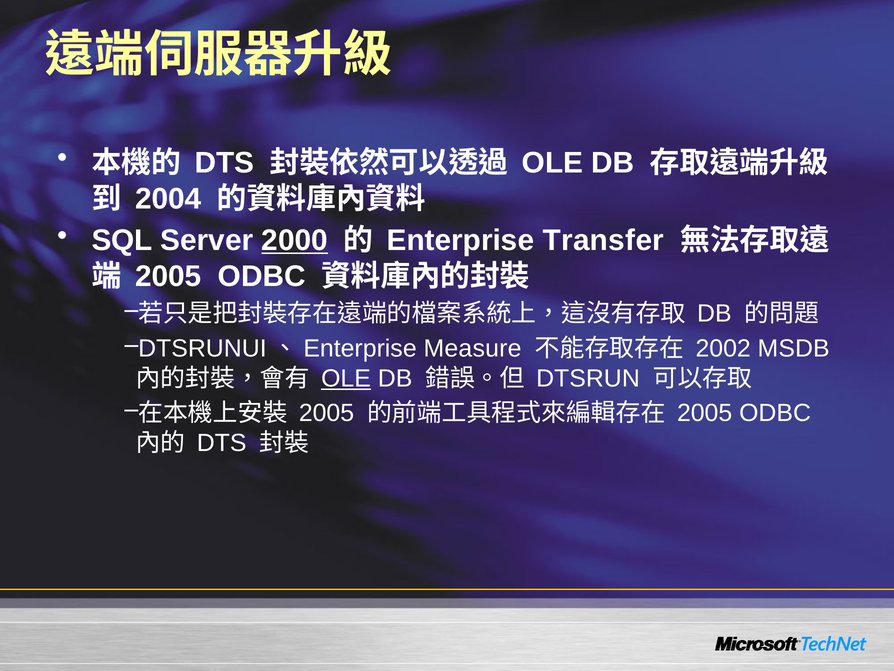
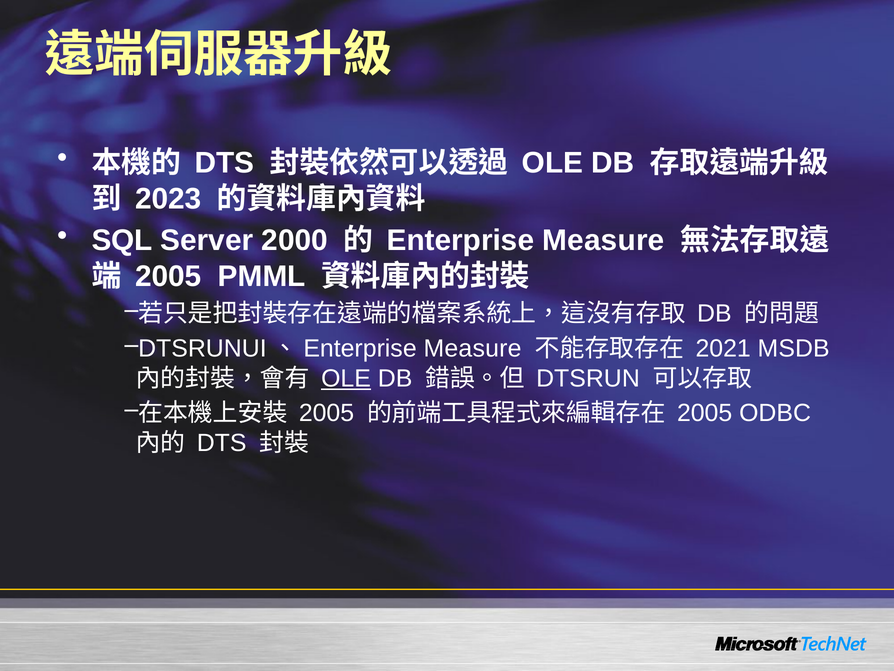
2004: 2004 -> 2023 (168, 199)
2000 underline: present -> none (295, 240)
Enterprise Transfer: Transfer -> Measure (603, 240)
ODBC: ODBC -> PMML (262, 276)
2002: 2002 -> 2021 (723, 348)
